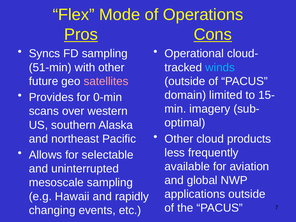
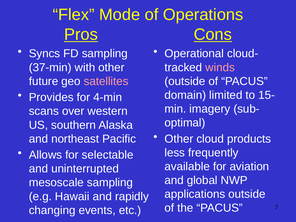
51-min: 51-min -> 37-min (50, 67)
winds colour: light blue -> pink (220, 67)
0-min: 0-min -> 4-min (108, 97)
